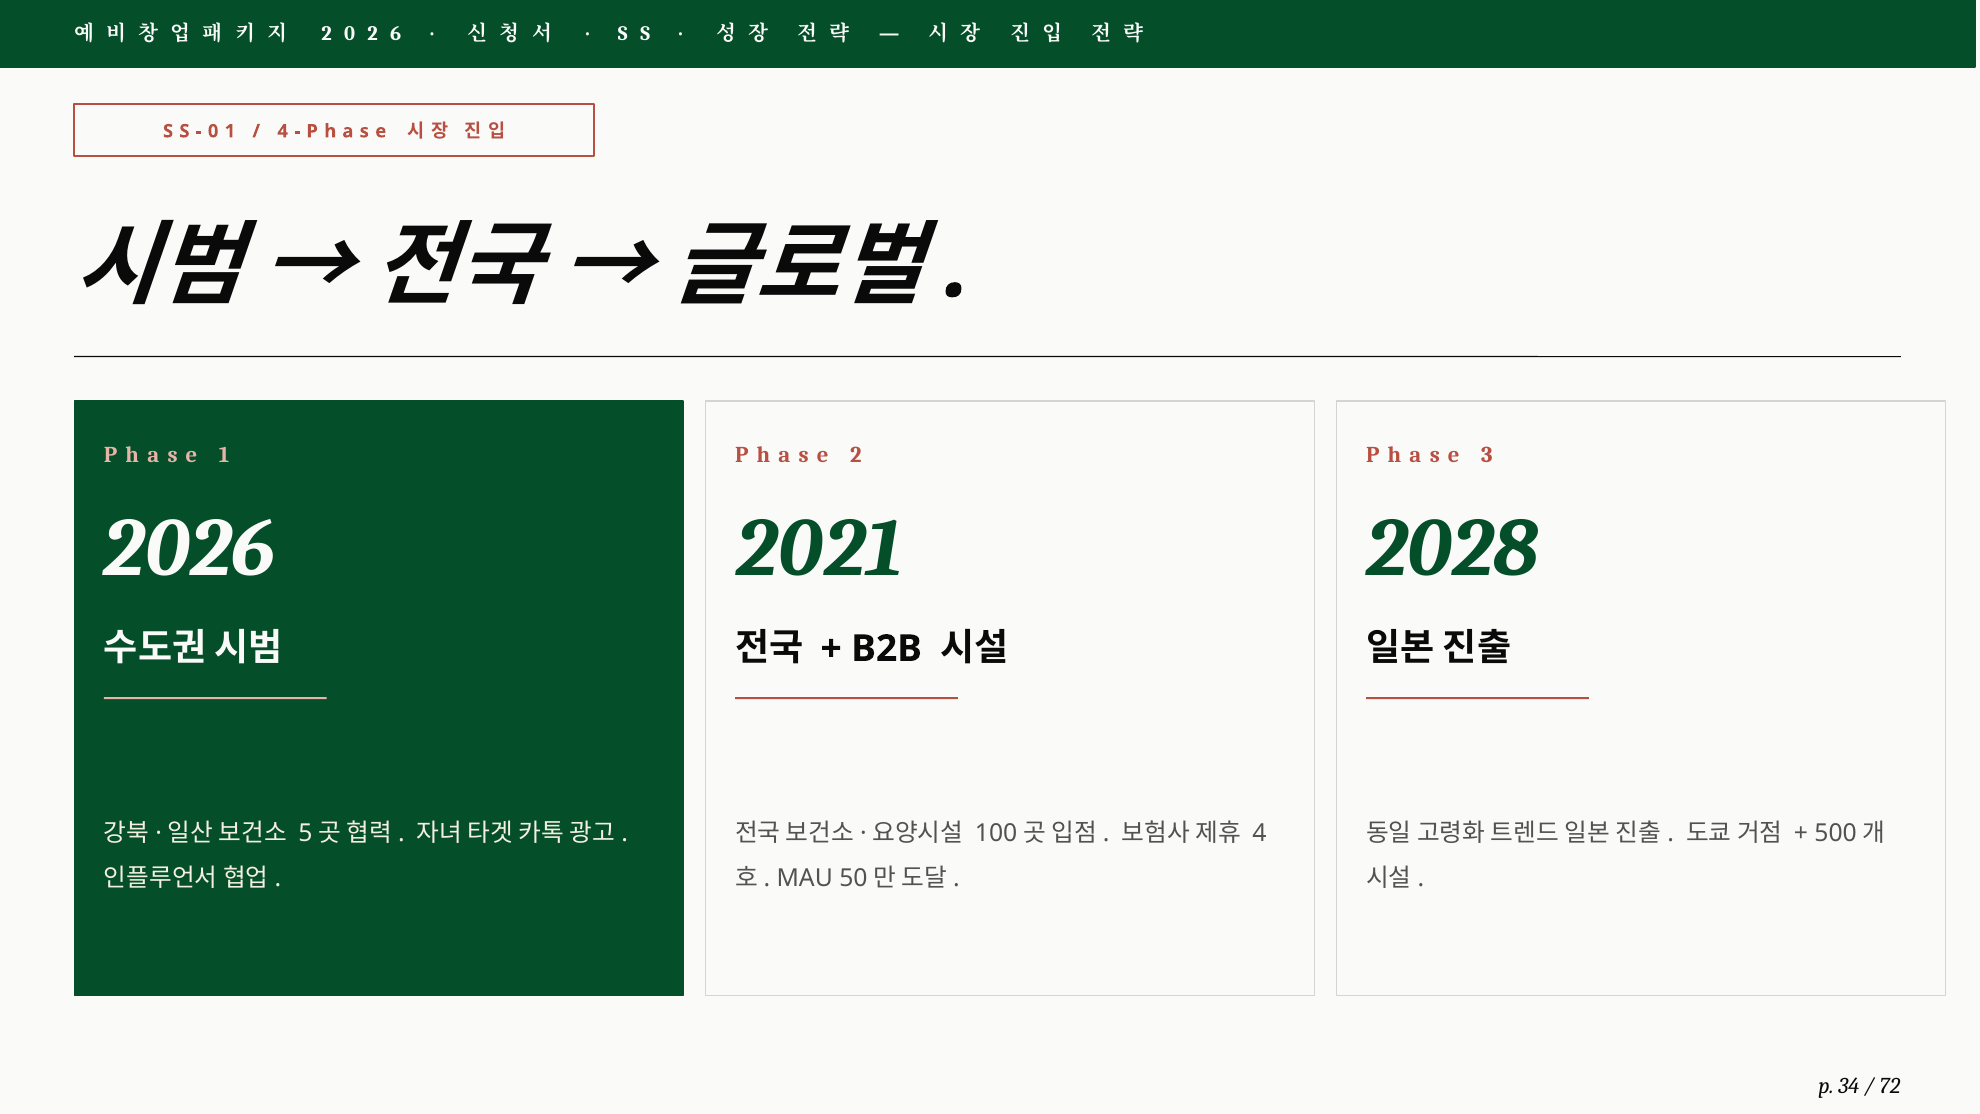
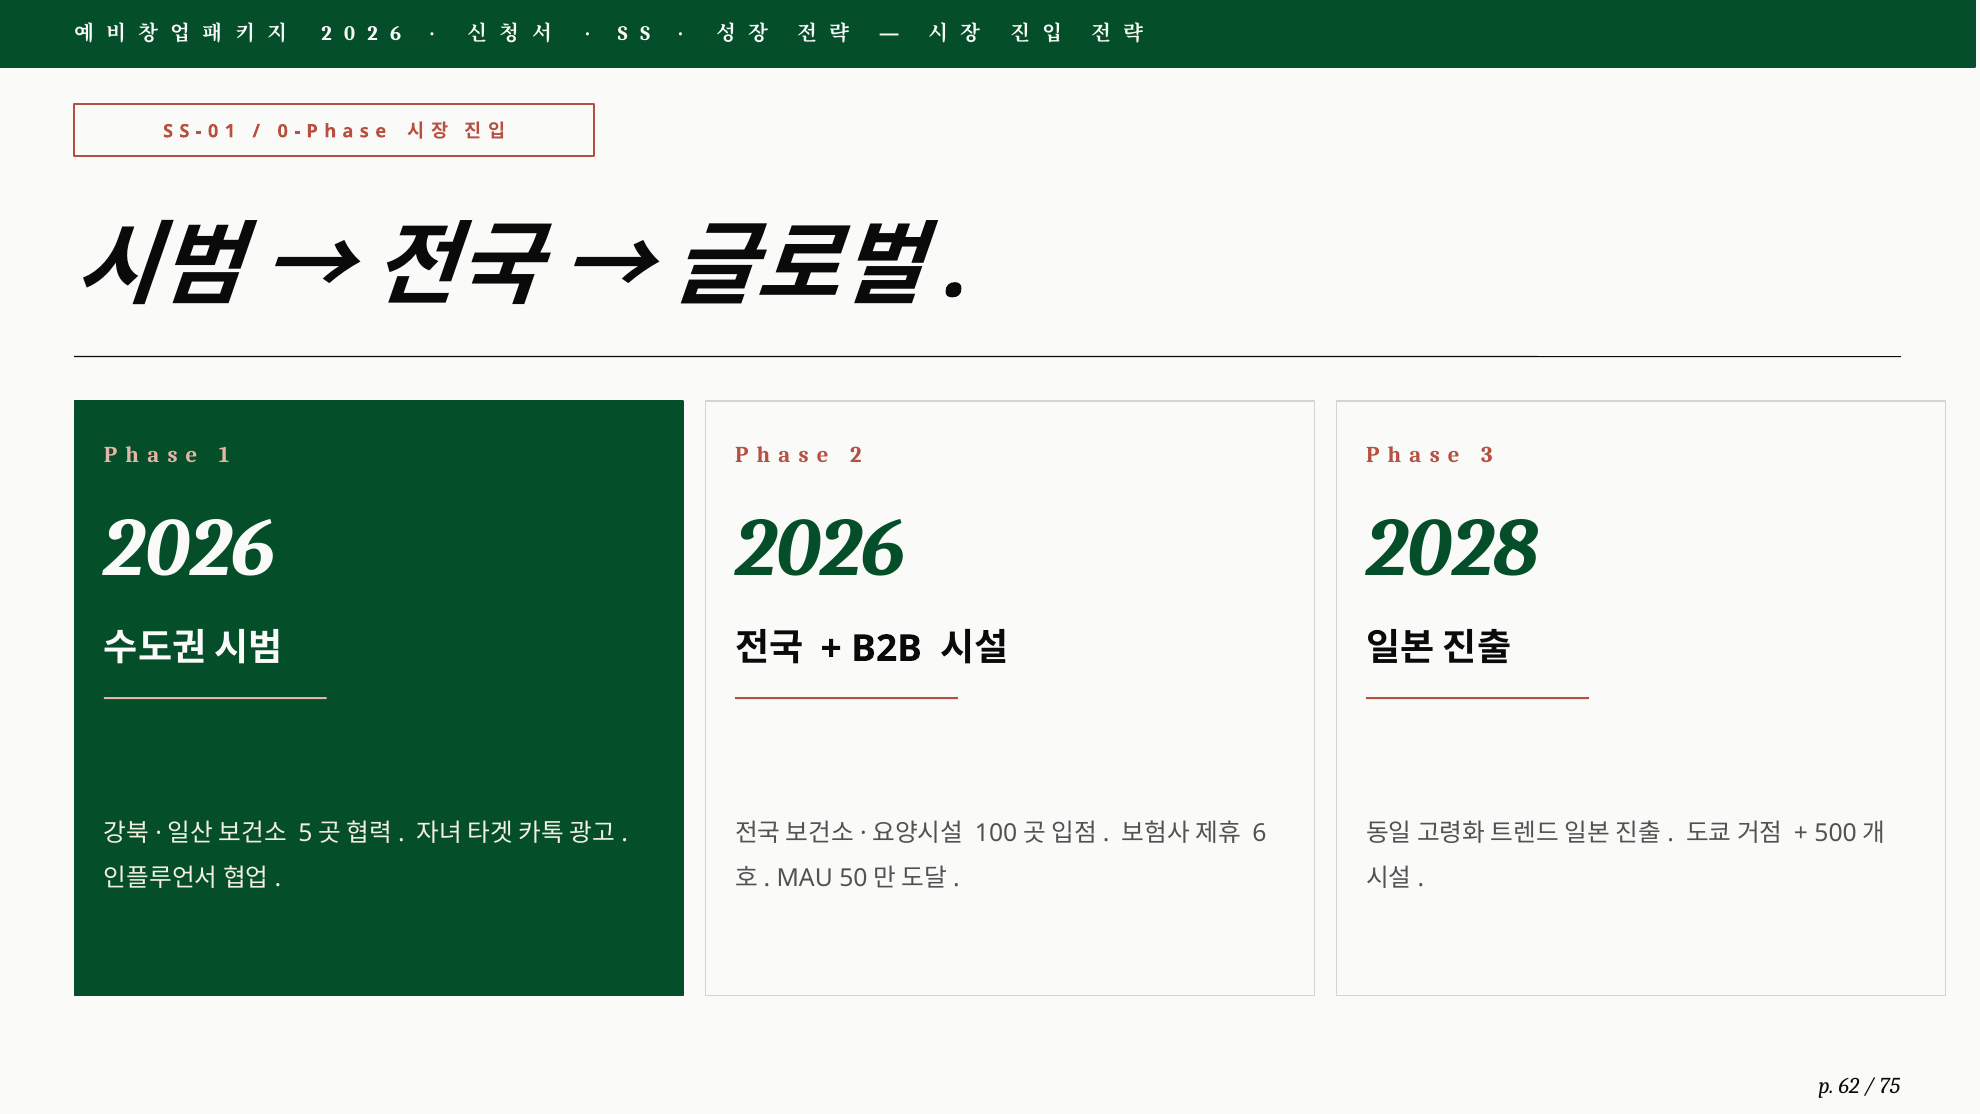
4: 4 -> 0 (283, 131)
2021: 2021 -> 2026 (820, 548)
4: 4 -> 6 (1259, 833)
34: 34 -> 62 (1849, 1086)
72: 72 -> 75 (1890, 1086)
